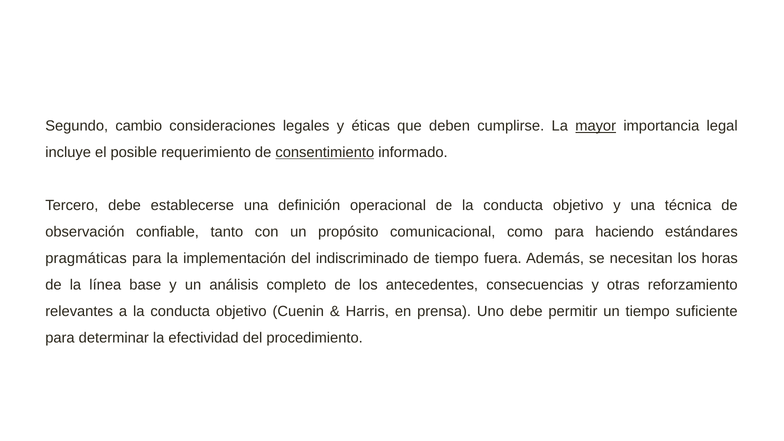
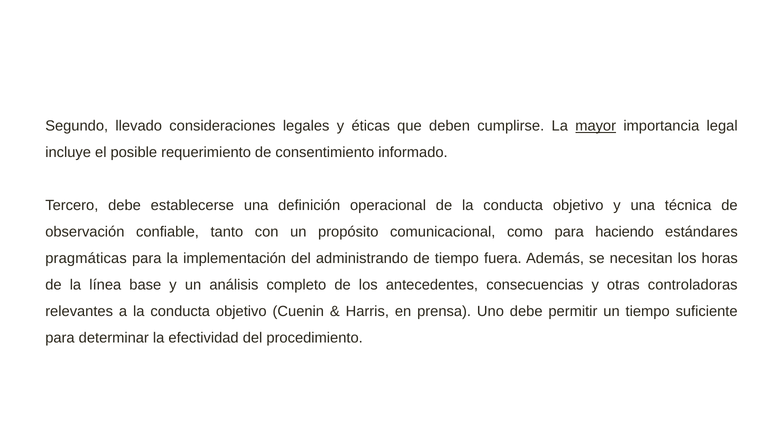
cambio: cambio -> llevado (139, 126)
consentimiento underline: present -> none (325, 152)
indiscriminado: indiscriminado -> administrando (362, 258)
reforzamiento: reforzamiento -> controladoras (693, 285)
